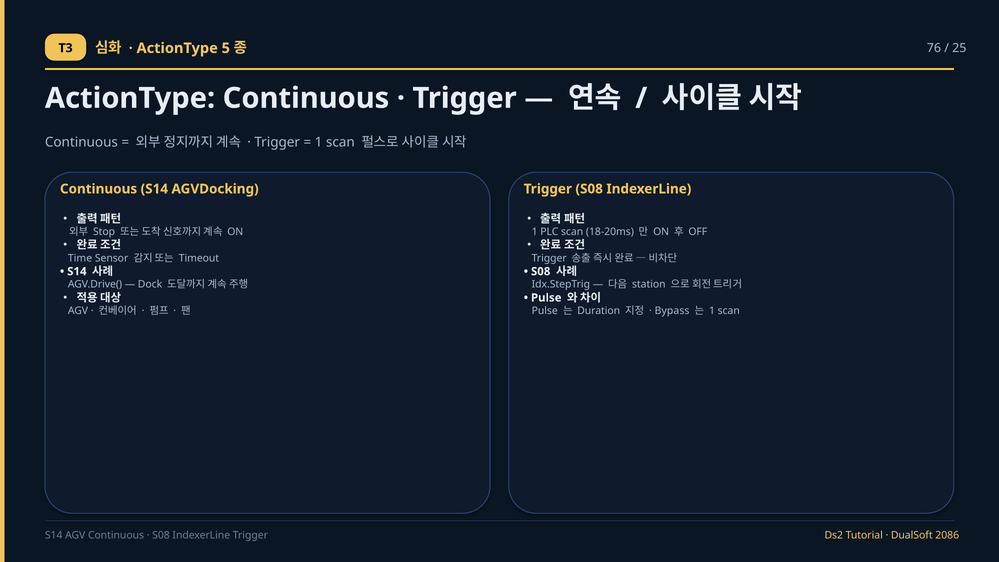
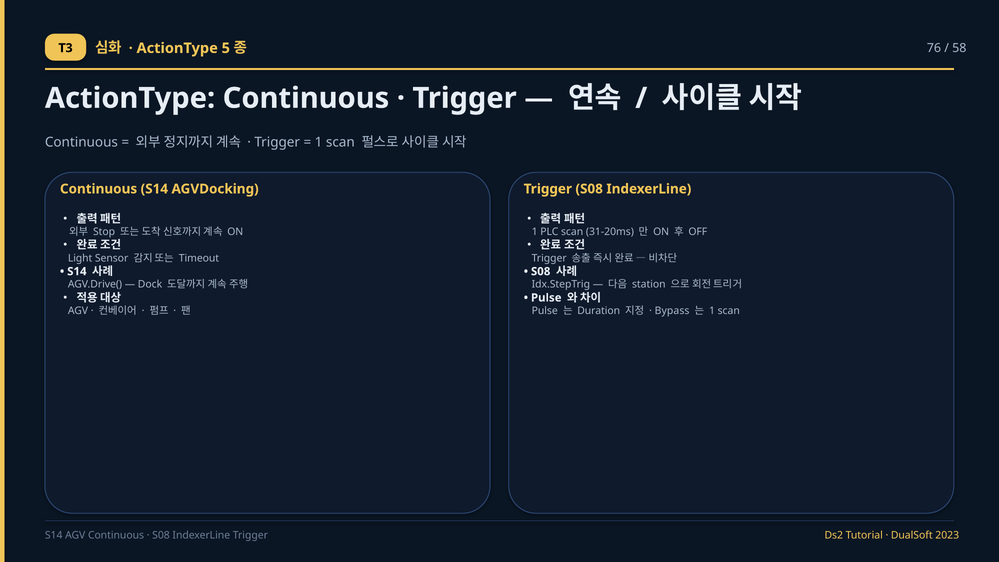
25: 25 -> 58 (959, 48)
18-20ms: 18-20ms -> 31-20ms (610, 232)
Time: Time -> Light (80, 258)
2086: 2086 -> 2023 (947, 535)
